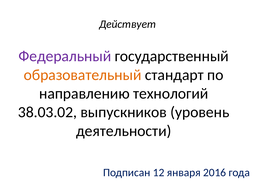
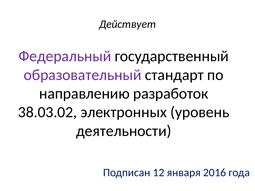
образовательный colour: orange -> purple (83, 75)
технологий: технологий -> разработок (171, 94)
выпускников: выпускников -> электронных (124, 112)
